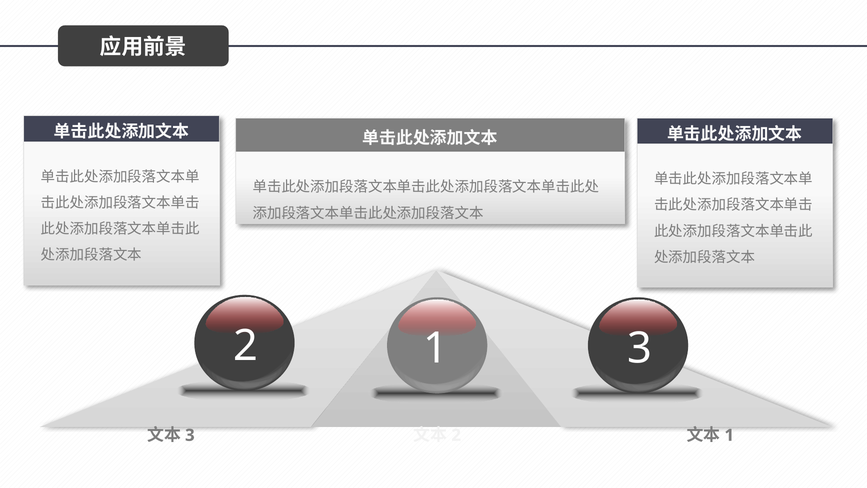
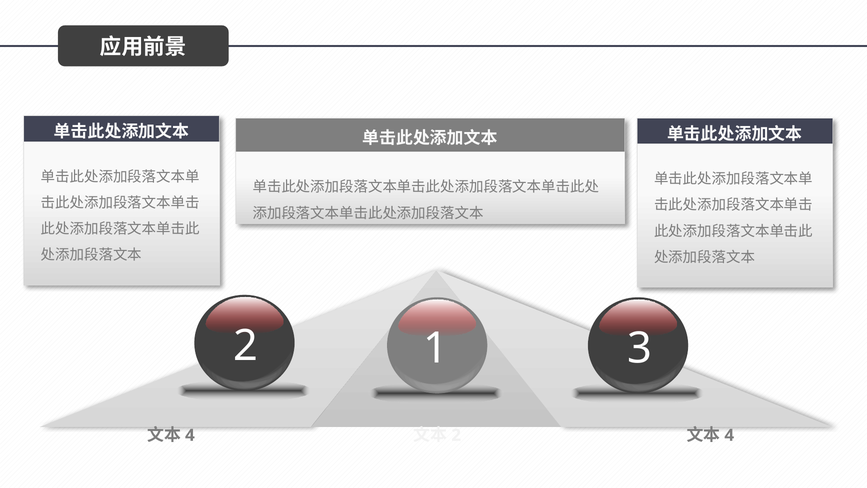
3: 3 -> 4 (190, 435)
1: 1 -> 4 (729, 435)
